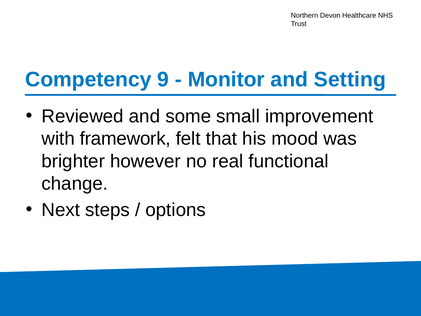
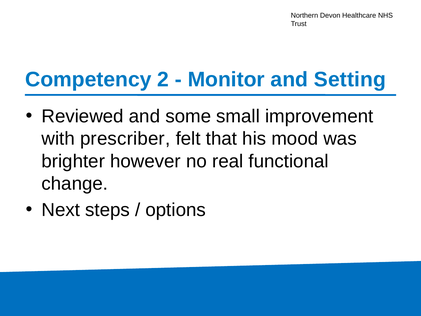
9: 9 -> 2 (163, 80)
framework: framework -> prescriber (125, 139)
